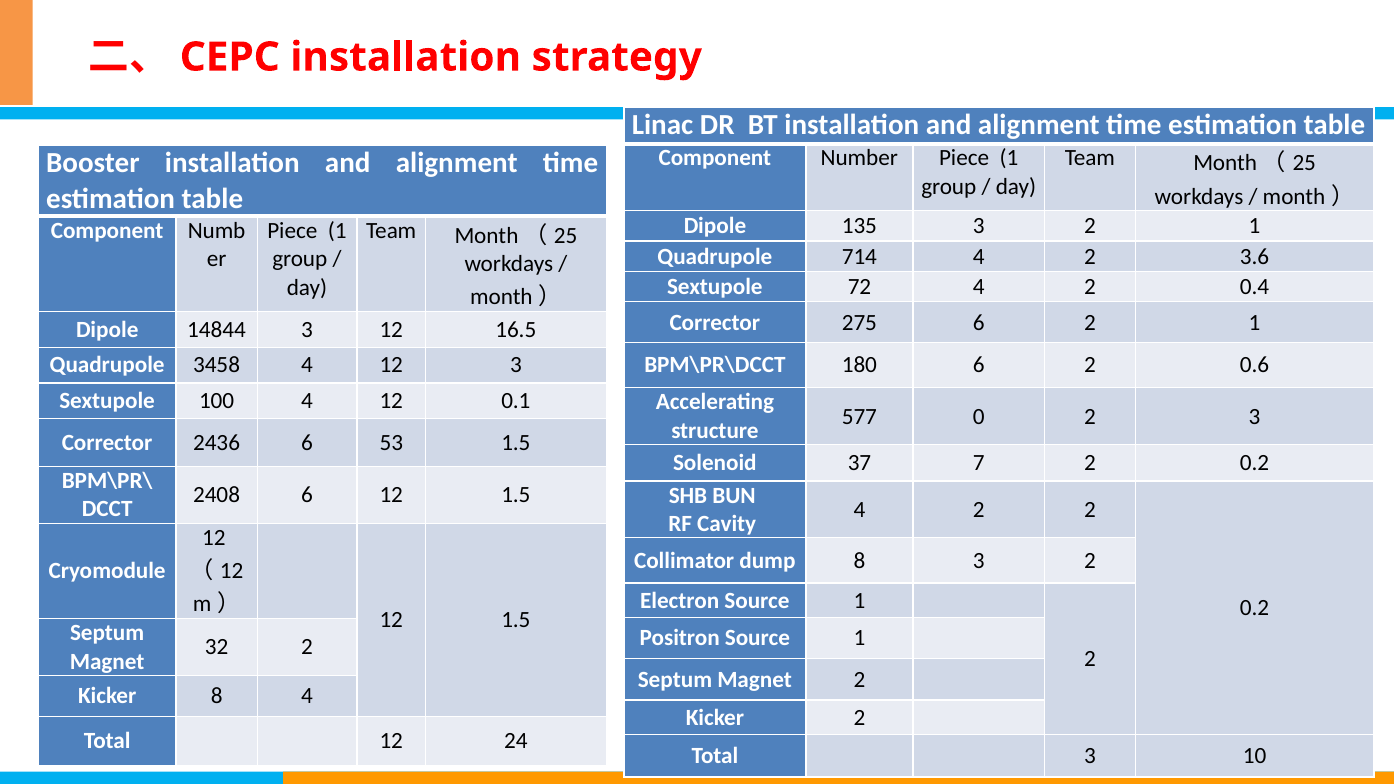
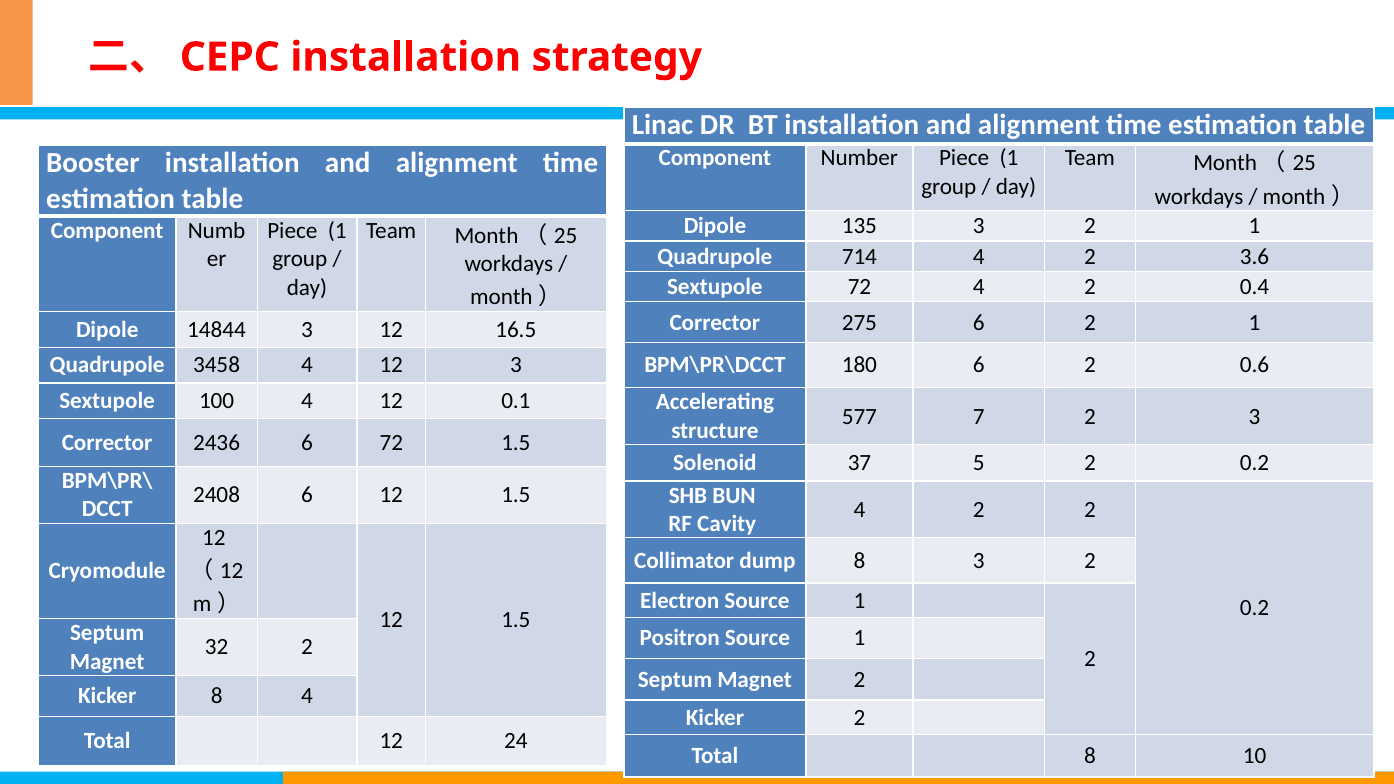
0: 0 -> 7 (979, 416)
6 53: 53 -> 72 (391, 443)
7: 7 -> 5 (979, 463)
Total 3: 3 -> 8 (1090, 756)
